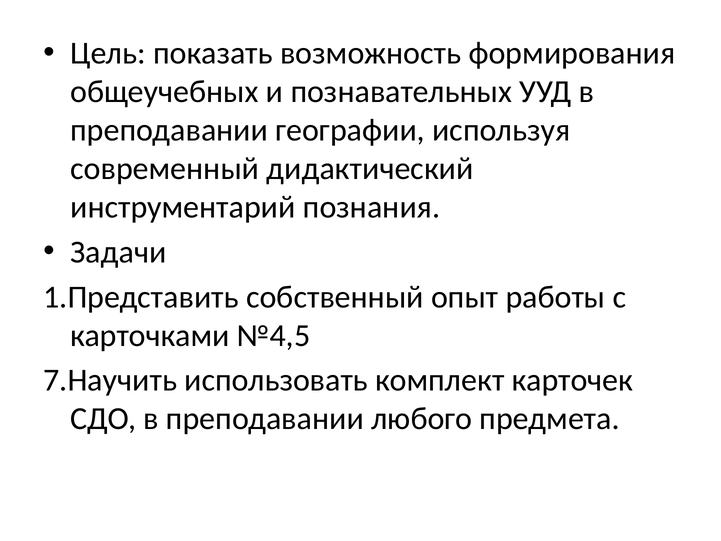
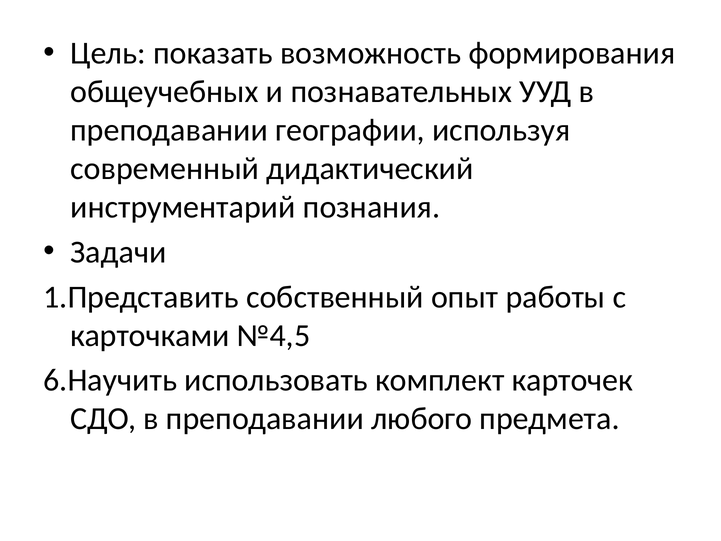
7.Научить: 7.Научить -> 6.Научить (110, 380)
